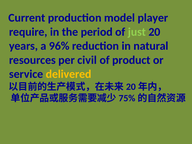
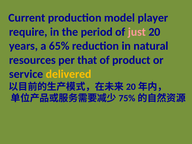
just colour: light green -> pink (137, 32)
96%: 96% -> 65% (59, 46)
civil: civil -> that (87, 60)
